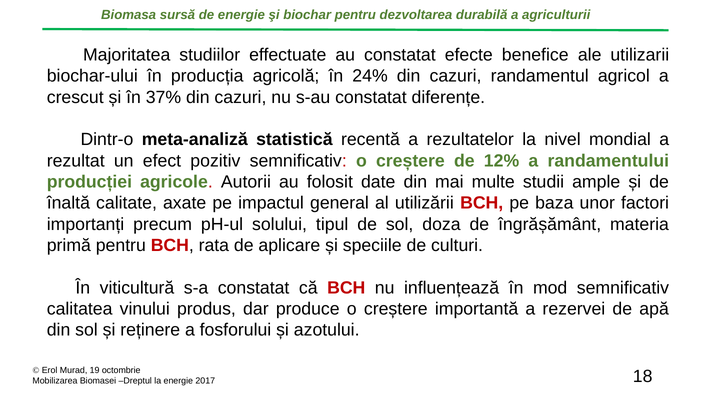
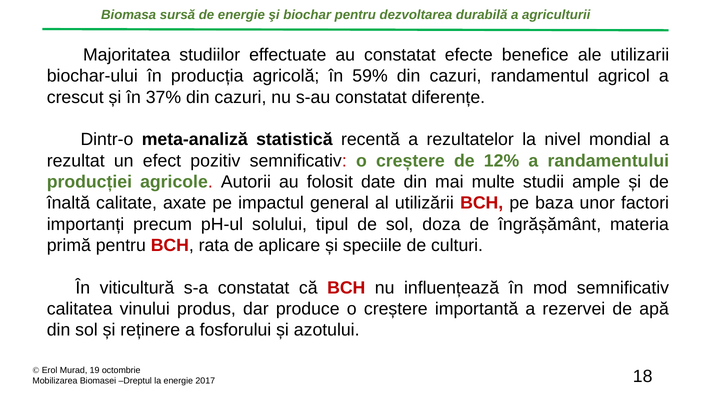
24%: 24% -> 59% (370, 76)
